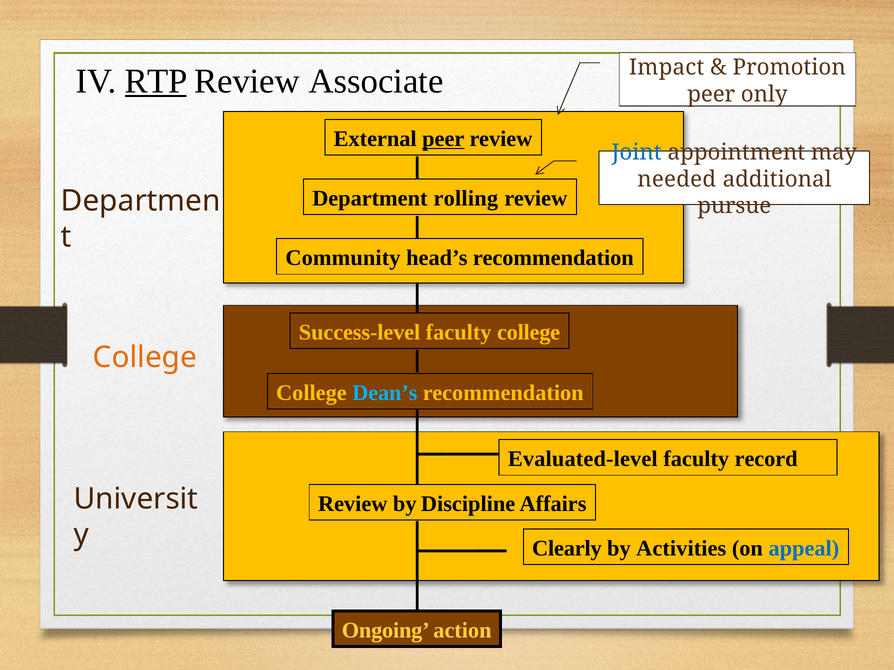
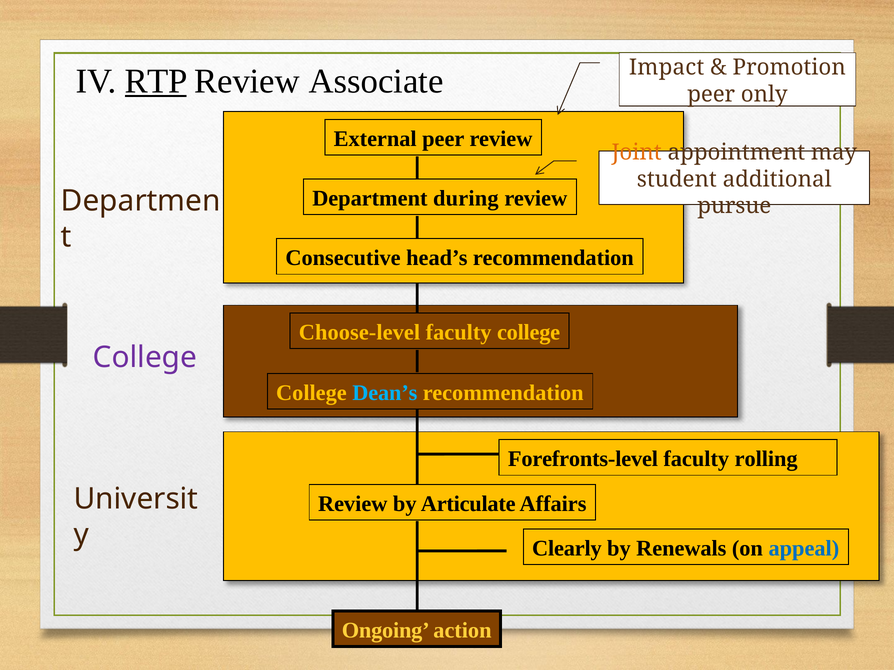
peer underline: present -> none (443, 139)
Joint colour: blue -> orange (637, 152)
needed: needed -> student (677, 179)
rolling: rolling -> during (466, 199)
Community: Community -> Consecutive (343, 258)
Success-level: Success-level -> Choose-level (359, 333)
College colour: orange -> purple (145, 358)
Evaluated-level: Evaluated-level -> Forefronts-level (583, 459)
record: record -> rolling (766, 459)
Discipline: Discipline -> Articulate (468, 504)
Activities: Activities -> Renewals (681, 549)
